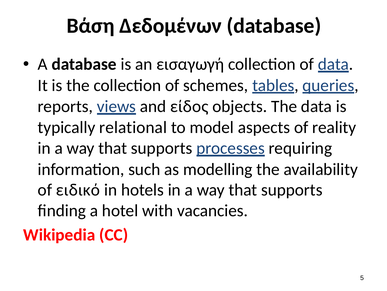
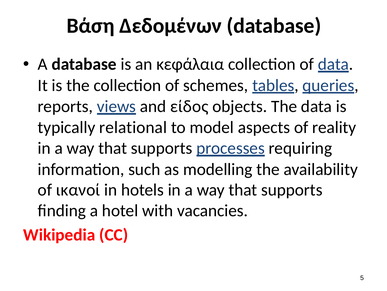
εισαγωγή: εισαγωγή -> κεφάλαια (190, 64)
ειδικό: ειδικό -> ικανοί (78, 190)
